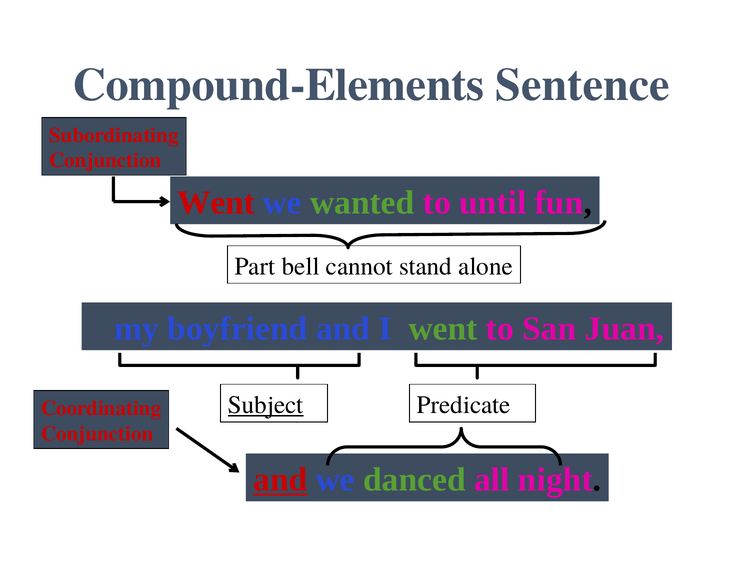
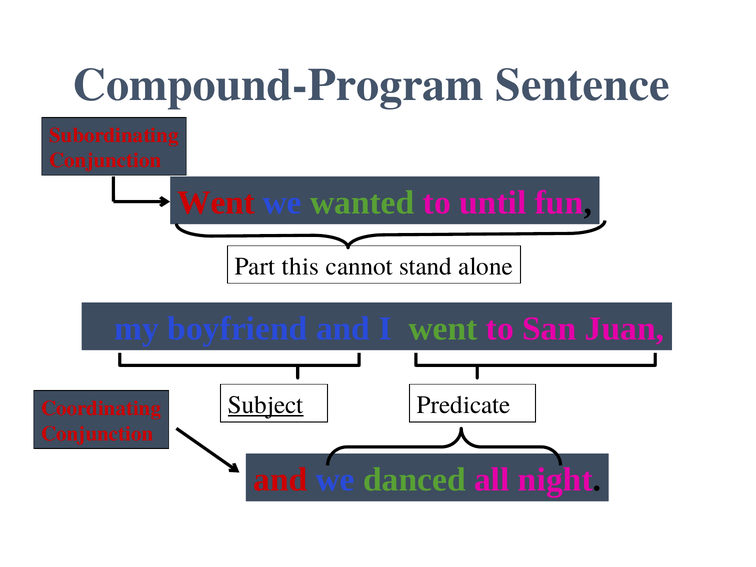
Compound-Elements: Compound-Elements -> Compound-Program (278, 85)
bell: bell -> this (300, 266)
and underline: present -> none (280, 480)
